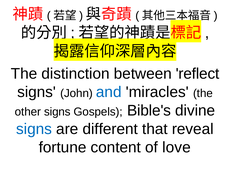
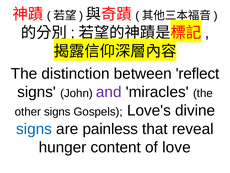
and colour: blue -> purple (109, 92)
Bible's: Bible's -> Love's (149, 110)
different: different -> painless (110, 129)
fortune: fortune -> hunger (63, 147)
